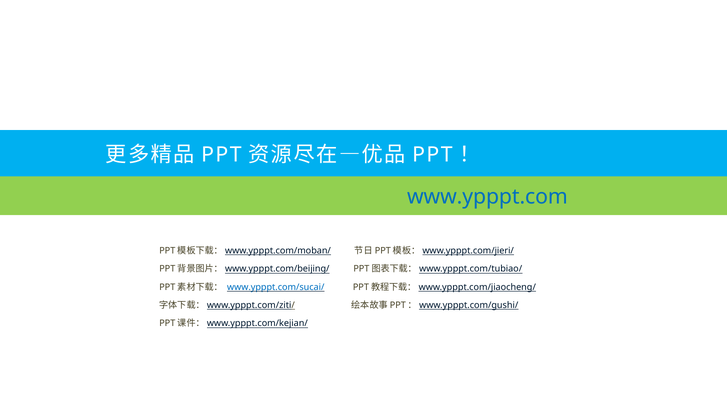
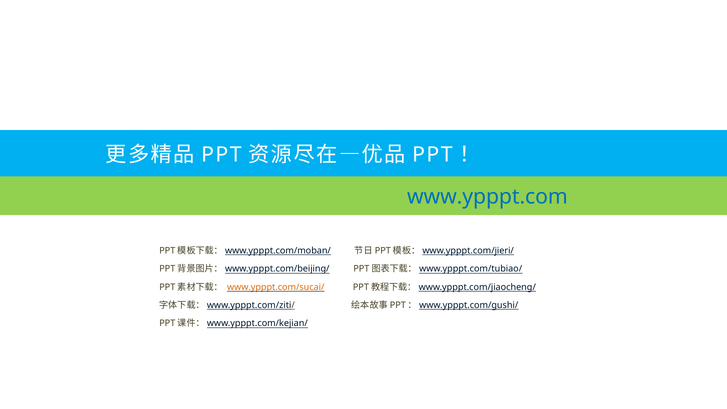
www.ypppt.com/sucai/ colour: blue -> orange (276, 287)
